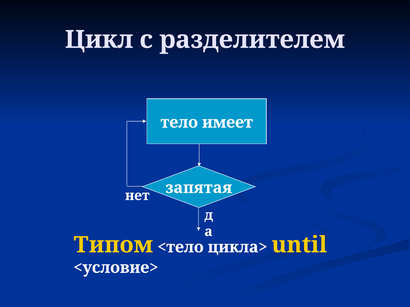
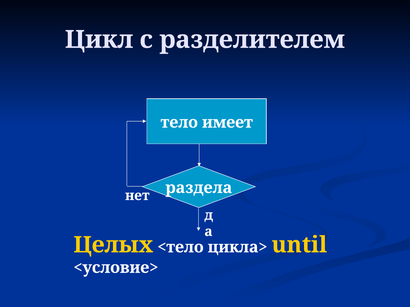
запятая: запятая -> раздела (199, 188)
Типом: Типом -> Целых (113, 245)
